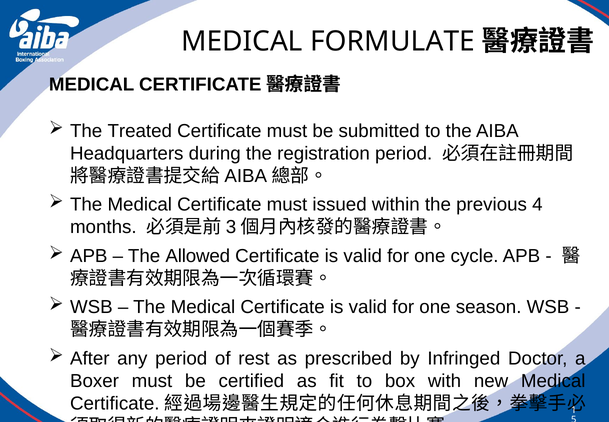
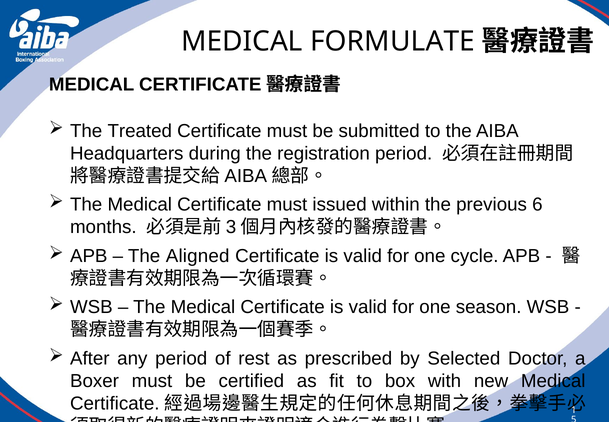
4: 4 -> 6 (537, 204)
Allowed: Allowed -> Aligned (198, 256)
Infringed: Infringed -> Selected (464, 358)
